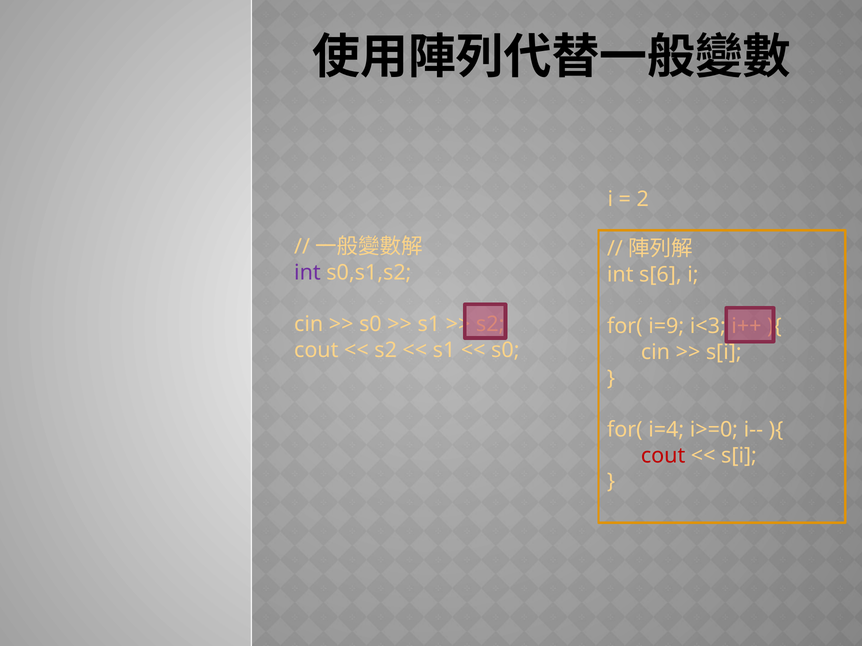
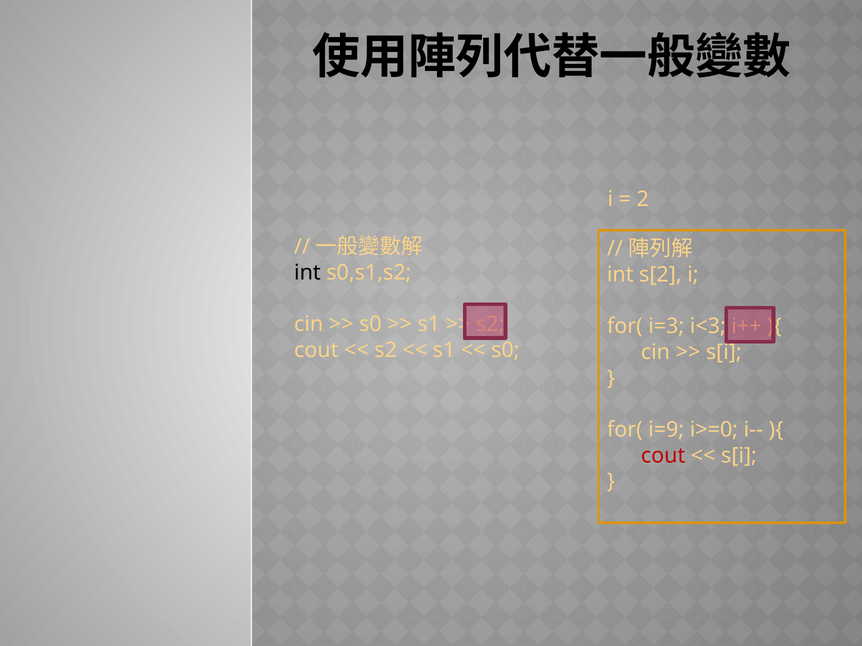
int colour: purple -> black (307, 273)
s[6: s[6 -> s[2 (660, 275)
i=9: i=9 -> i=3 (666, 327)
i=4: i=4 -> i=9 (666, 430)
